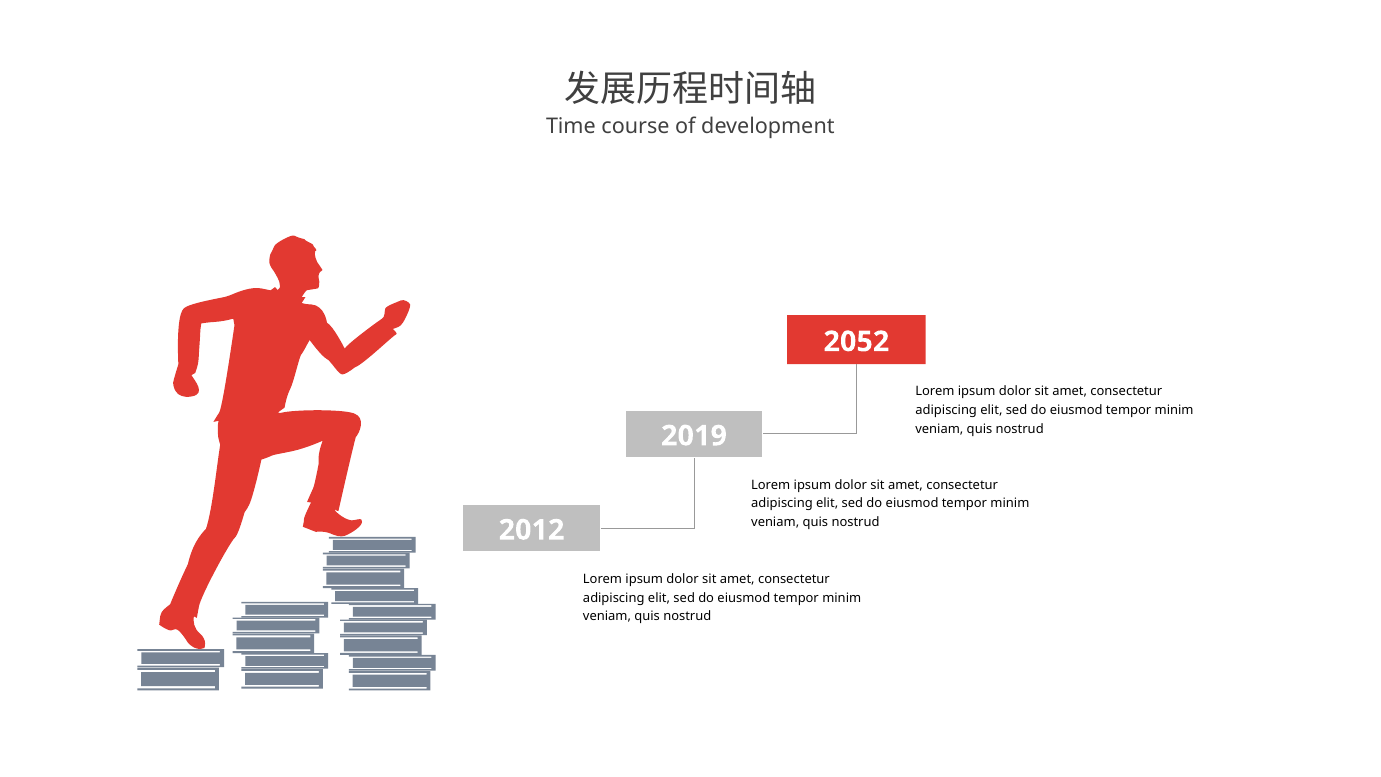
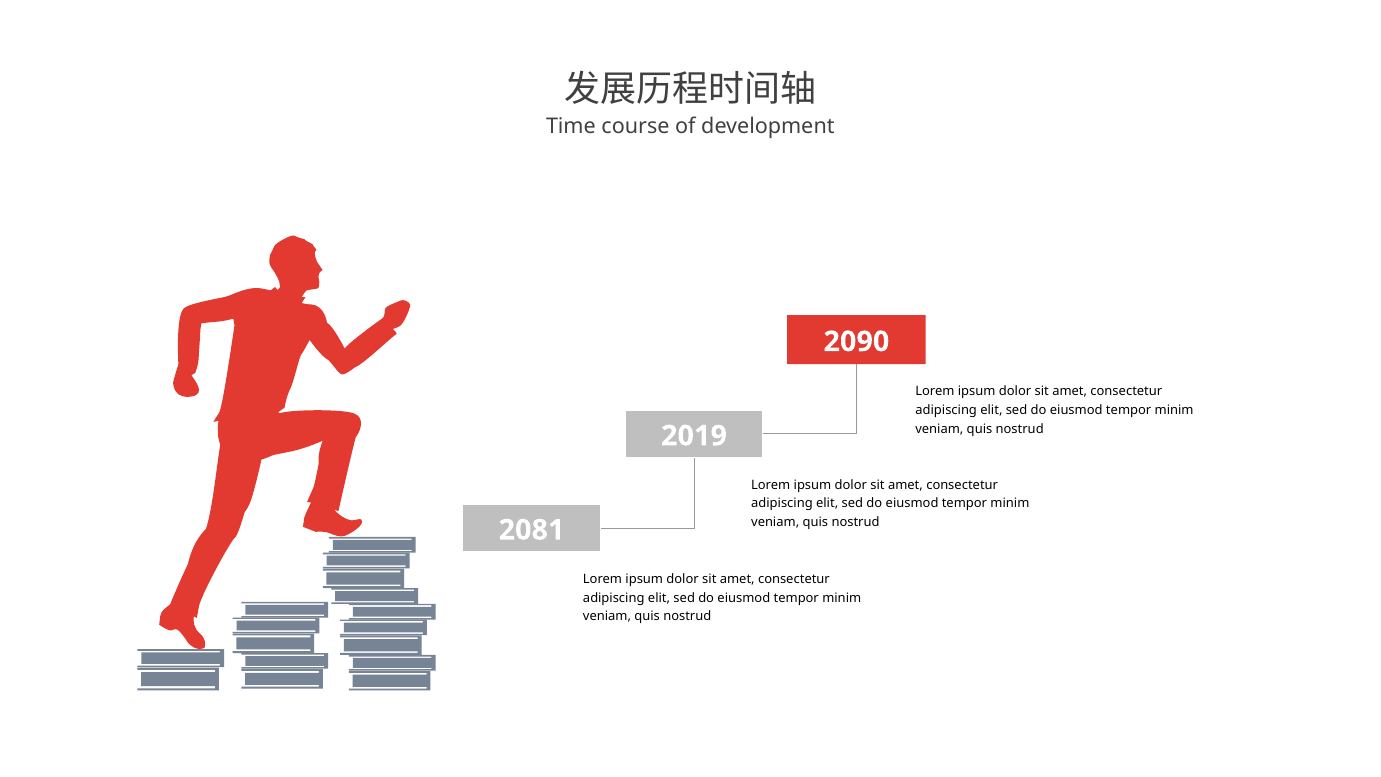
2052: 2052 -> 2090 (856, 342)
2012: 2012 -> 2081 (532, 530)
